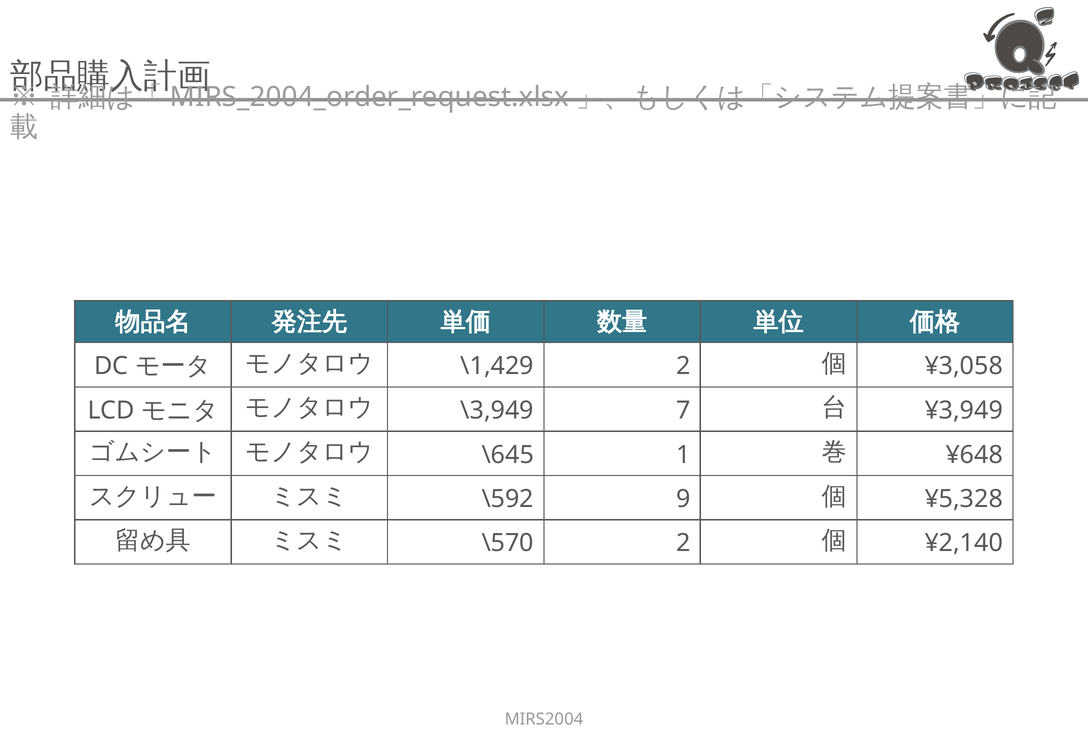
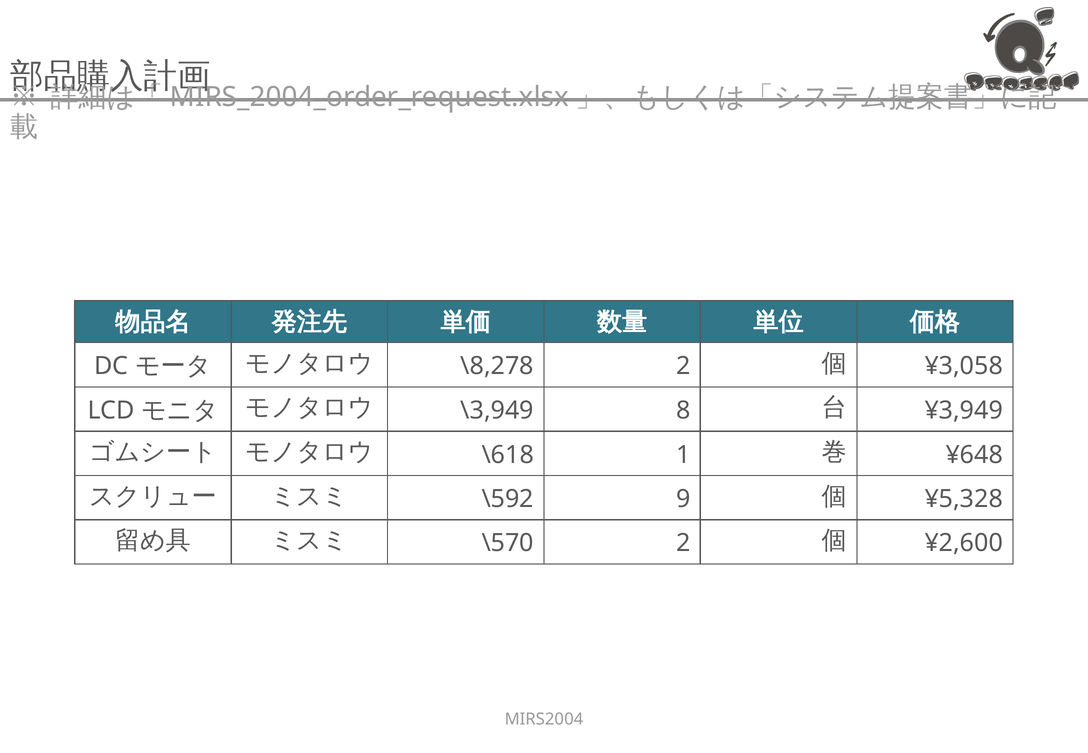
\1,429: \1,429 -> \8,278 (497, 366)
7: 7 -> 8 (683, 410)
\645: \645 -> \618 (508, 455)
¥2,140: ¥2,140 -> ¥2,600 (964, 543)
